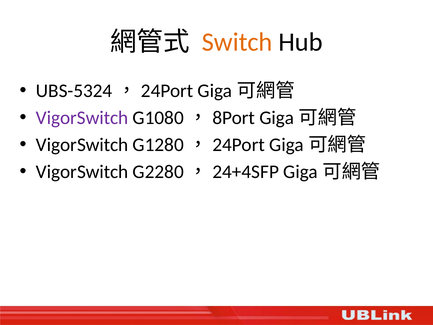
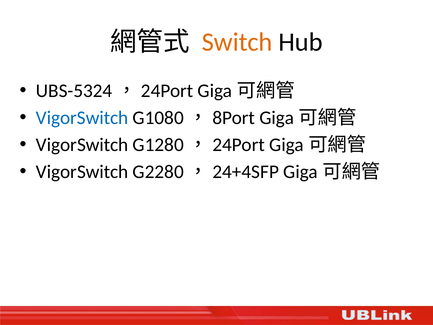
VigorSwitch colour: purple -> blue (82, 118)
